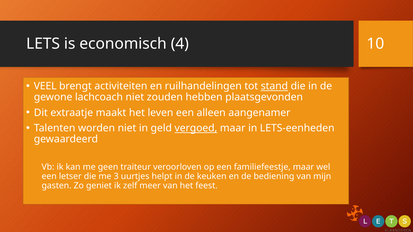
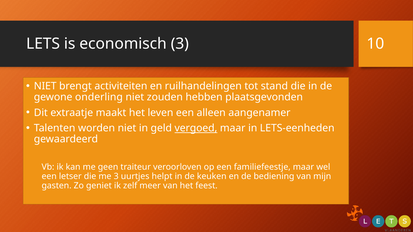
economisch 4: 4 -> 3 (180, 44)
VEEL: VEEL -> NIET (45, 86)
stand underline: present -> none (274, 86)
lachcoach: lachcoach -> onderling (99, 97)
